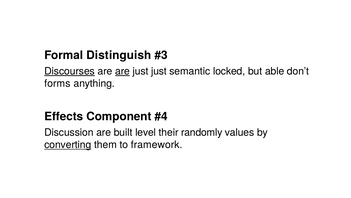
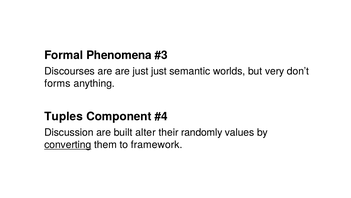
Distinguish: Distinguish -> Phenomena (119, 55)
Discourses underline: present -> none (70, 71)
are underline: present -> none (123, 71)
locked: locked -> worlds (229, 71)
able: able -> very (275, 71)
Effects: Effects -> Tuples (64, 116)
level: level -> alter (146, 132)
